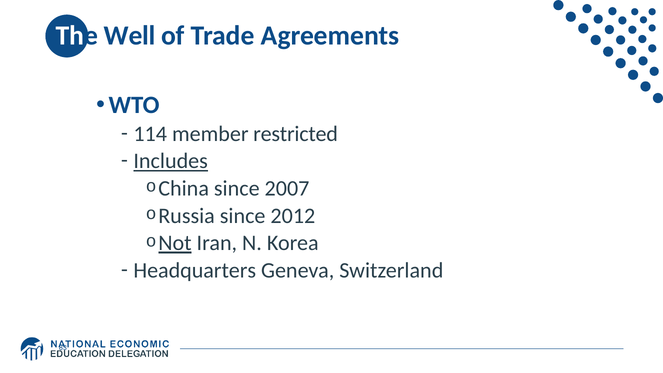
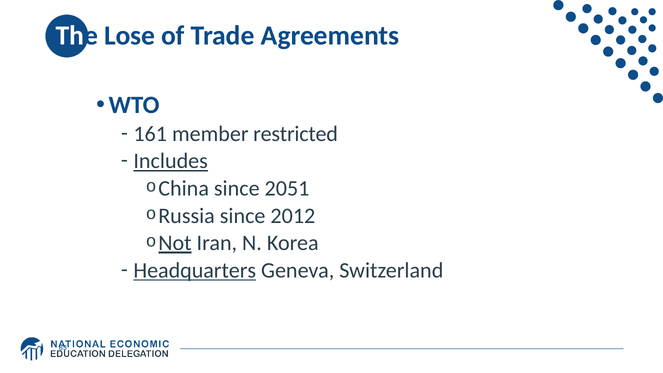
Well: Well -> Lose (130, 36)
114: 114 -> 161 (150, 134)
2007: 2007 -> 2051 (287, 188)
Headquarters underline: none -> present (195, 270)
